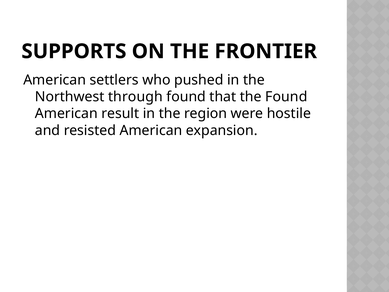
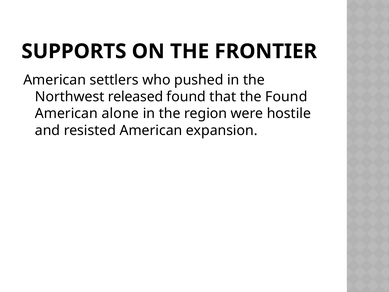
through: through -> released (136, 97)
result: result -> alone (120, 113)
